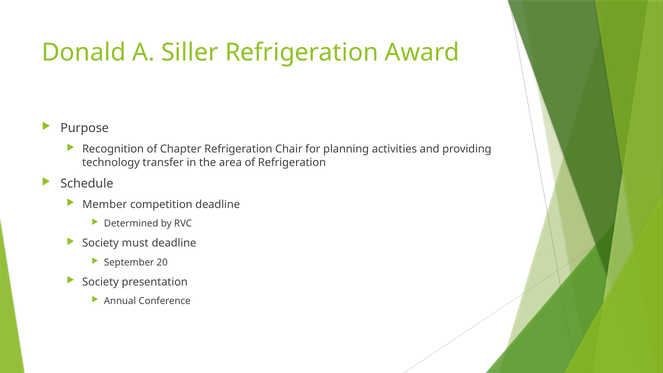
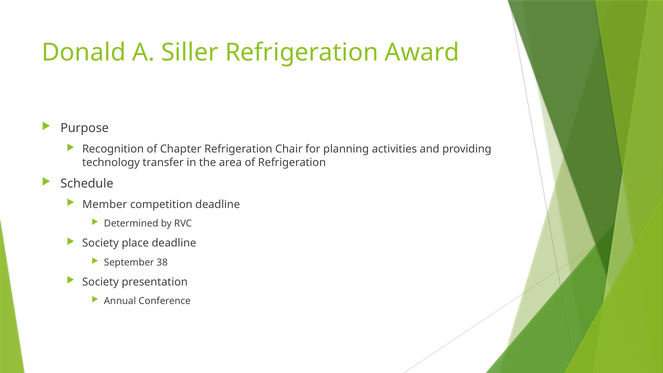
must: must -> place (135, 243)
20: 20 -> 38 (162, 262)
